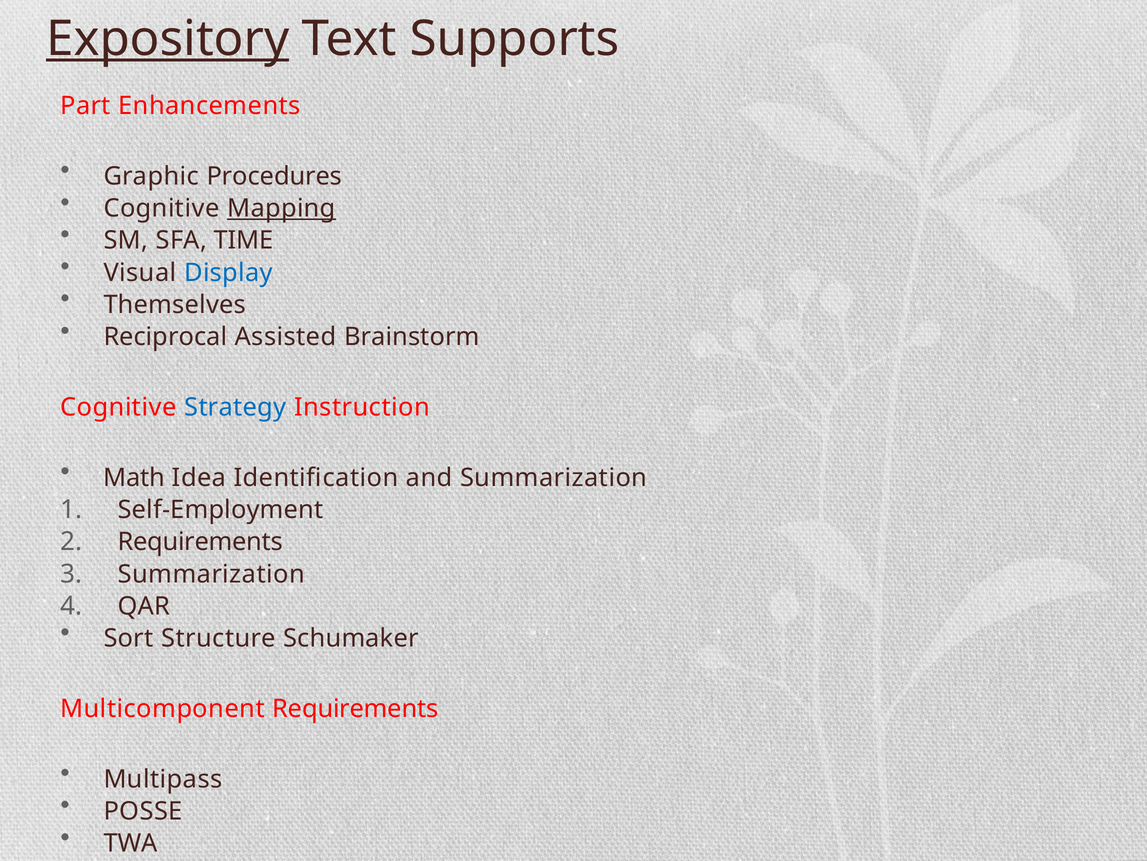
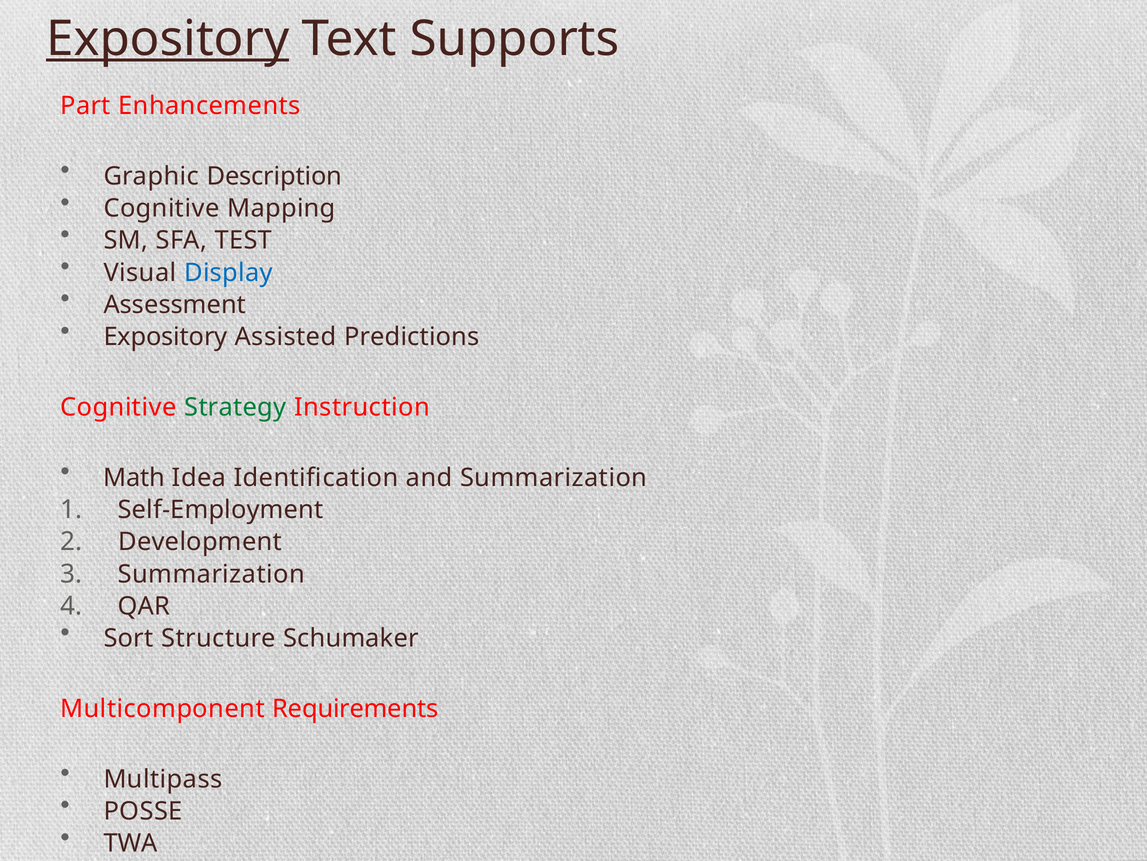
Procedures: Procedures -> Description (274, 176)
Mapping underline: present -> none (281, 208)
TIME: TIME -> TEST (243, 240)
Themselves: Themselves -> Assessment (175, 305)
Reciprocal: Reciprocal -> Expository (165, 337)
Brainstorm: Brainstorm -> Predictions (412, 337)
Strategy colour: blue -> green (235, 407)
Requirements: Requirements -> Development (200, 542)
